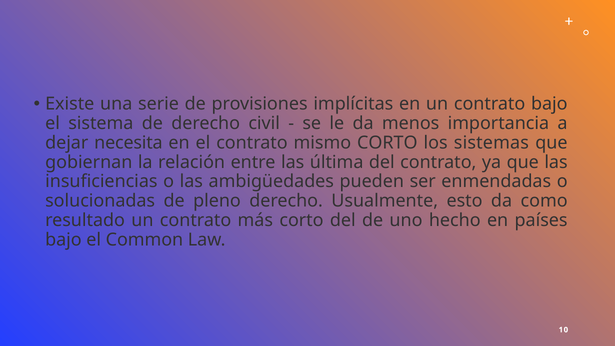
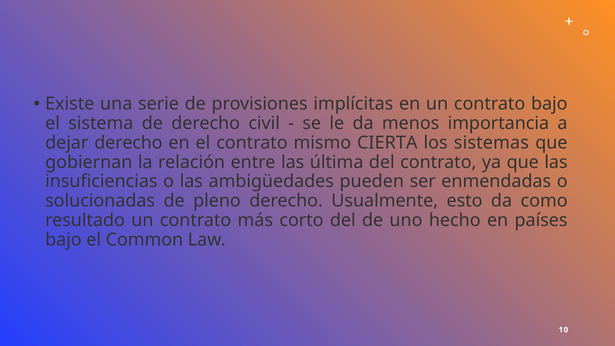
dejar necesita: necesita -> derecho (128, 143)
mismo CORTO: CORTO -> CIERTA (387, 143)
